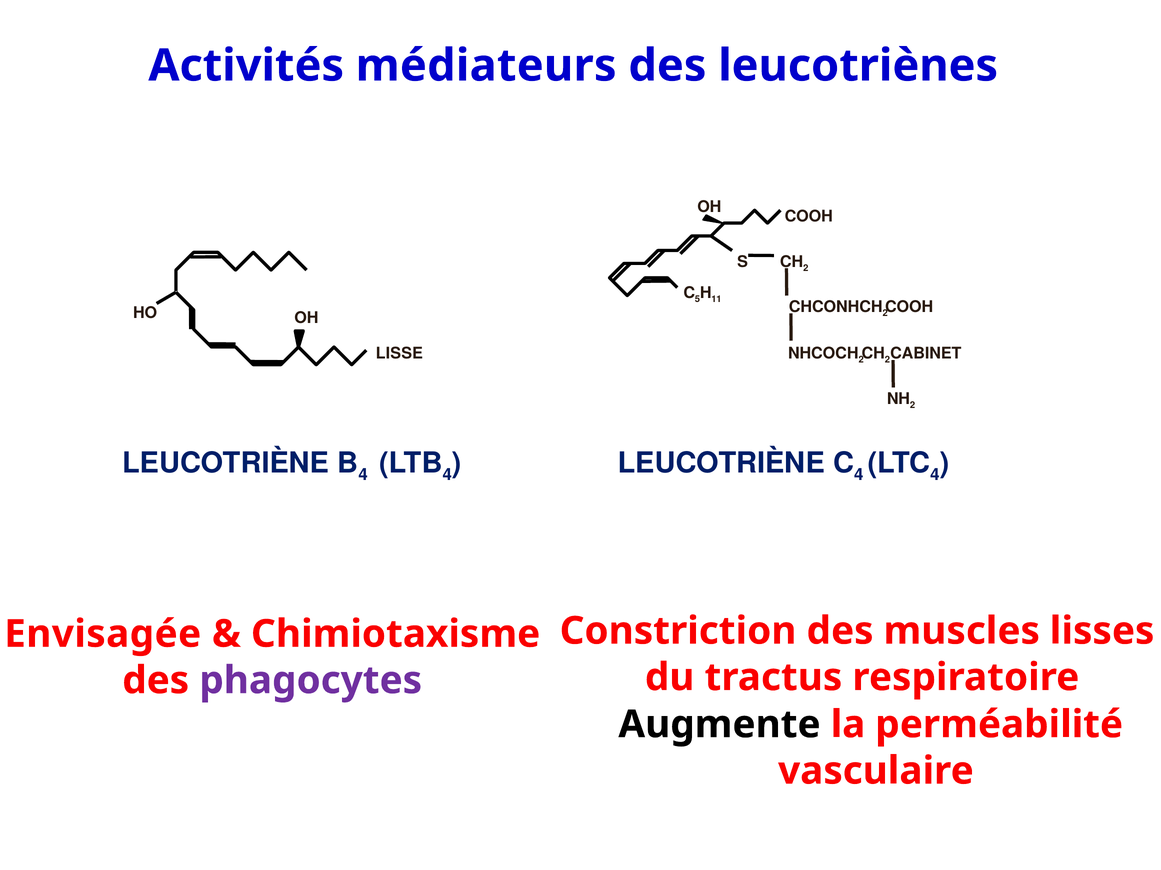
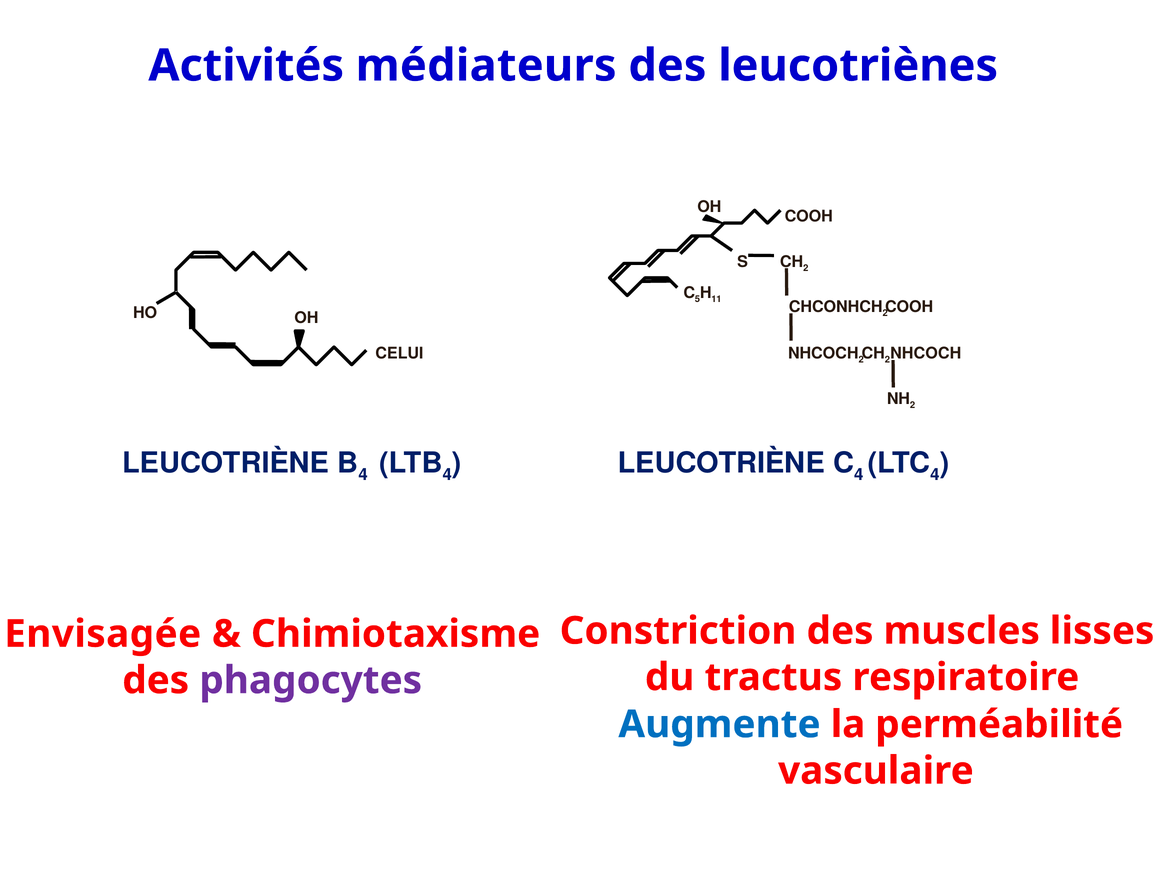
LISSE: LISSE -> CELUI (399, 354)
CABINET: CABINET -> NHCOCH (926, 354)
Augmente colour: black -> blue (719, 725)
